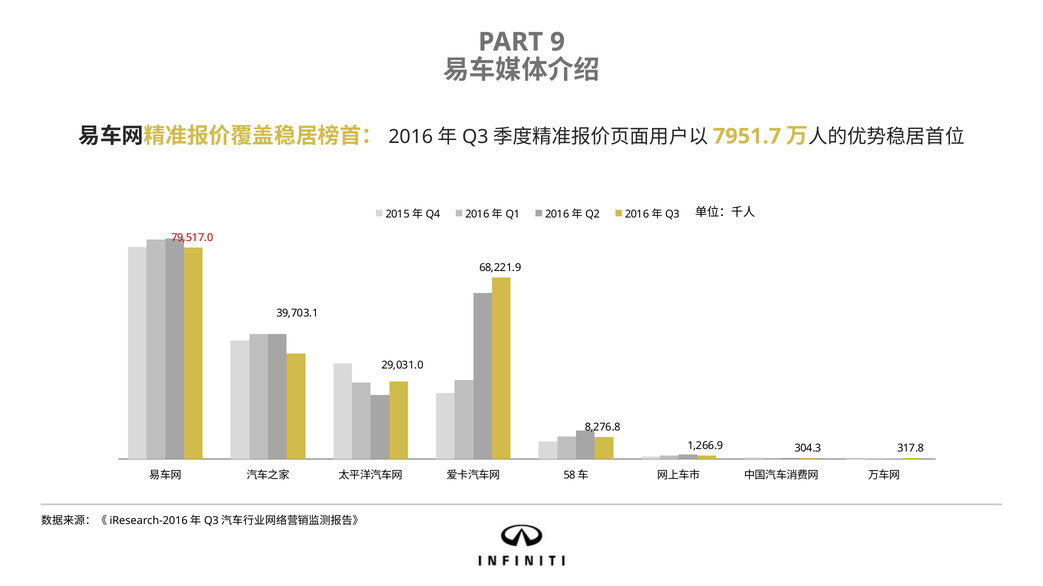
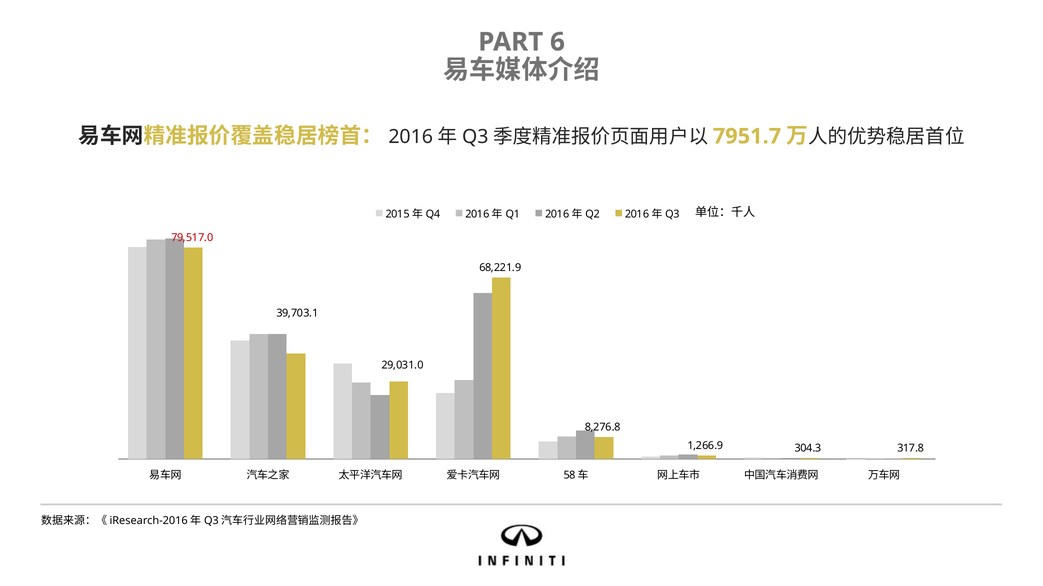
9: 9 -> 6 (557, 42)
